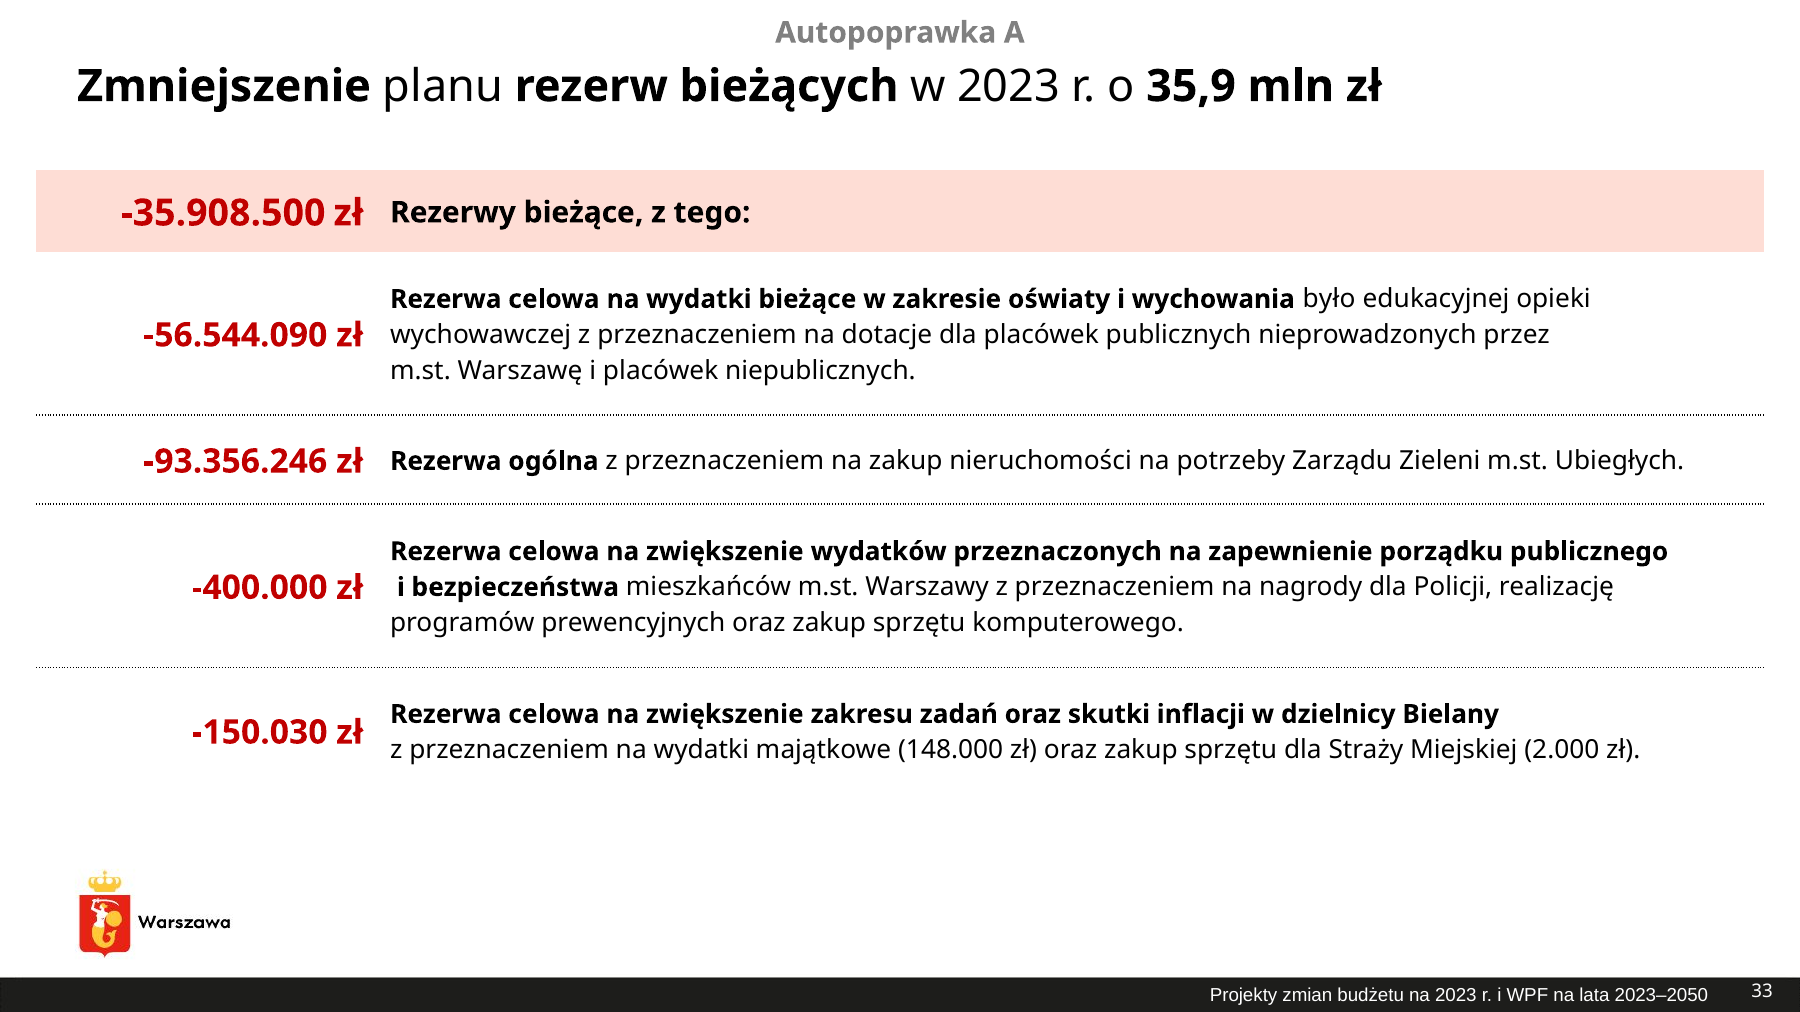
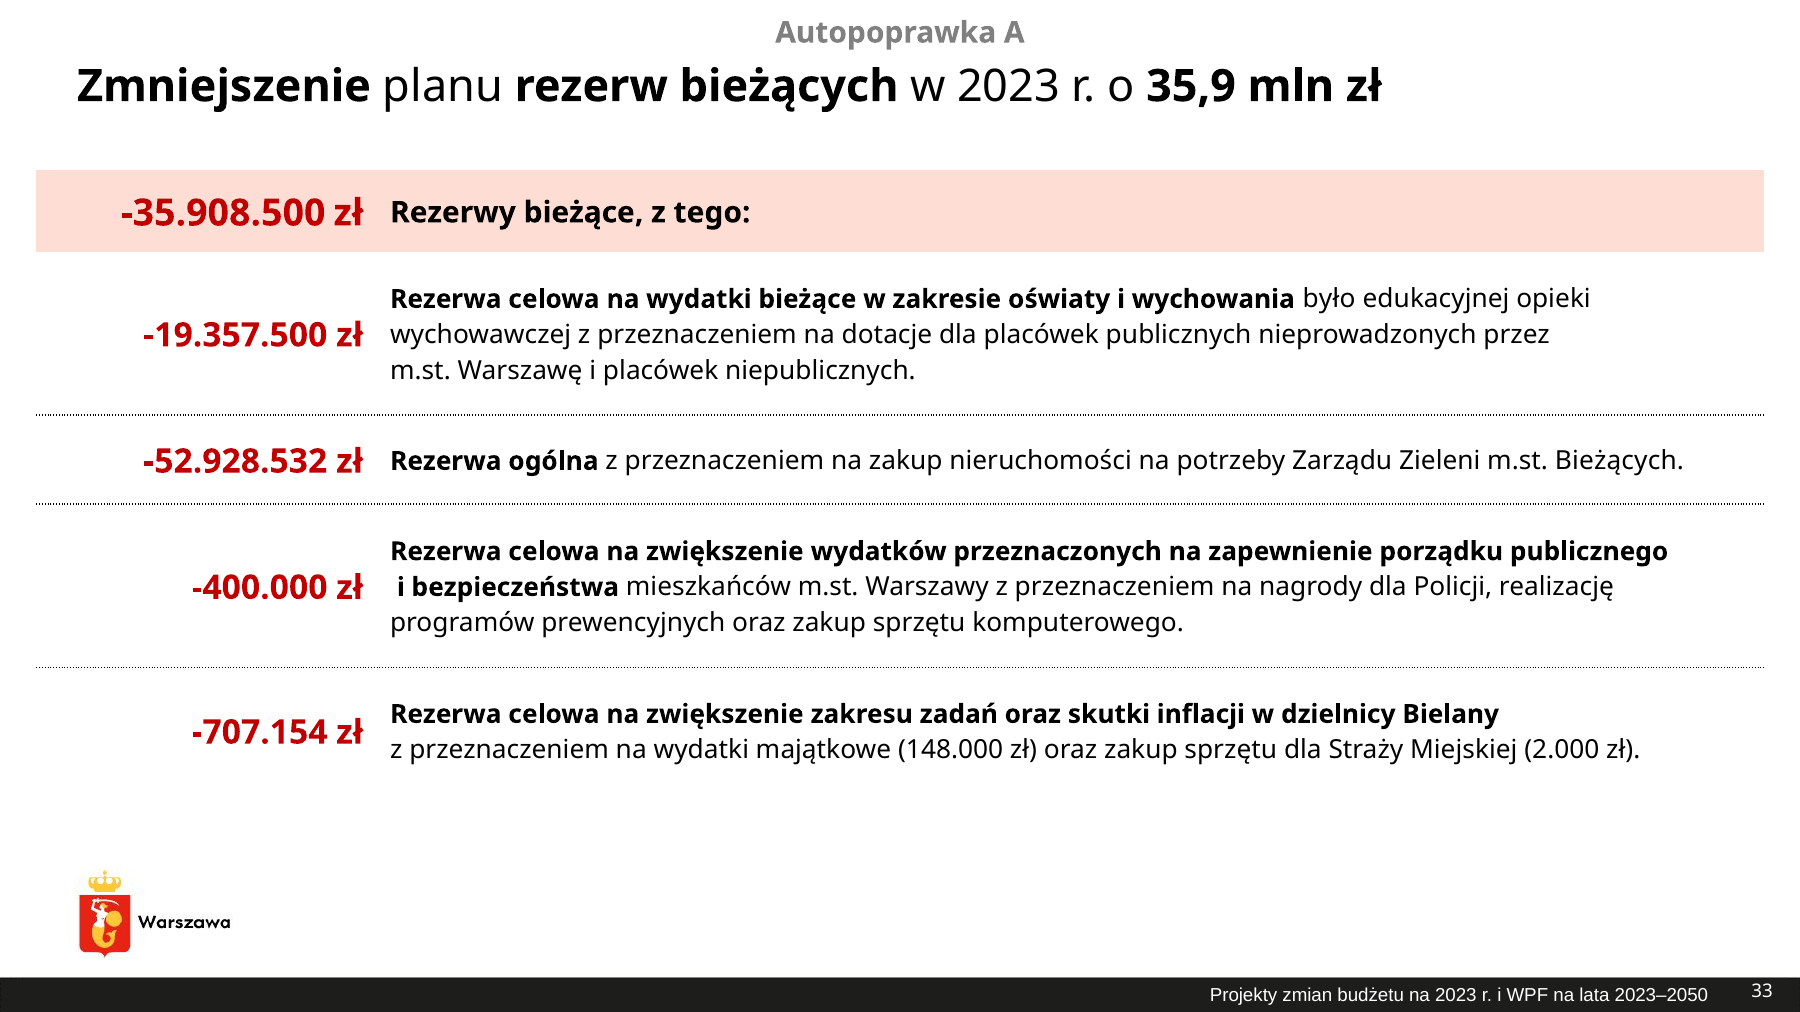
-56.544.090: -56.544.090 -> -19.357.500 (235, 335)
-93.356.246: -93.356.246 -> -52.928.532 (235, 462)
m.st Ubiegłych: Ubiegłych -> Bieżących (1619, 461)
-150.030: -150.030 -> -707.154 (260, 733)
